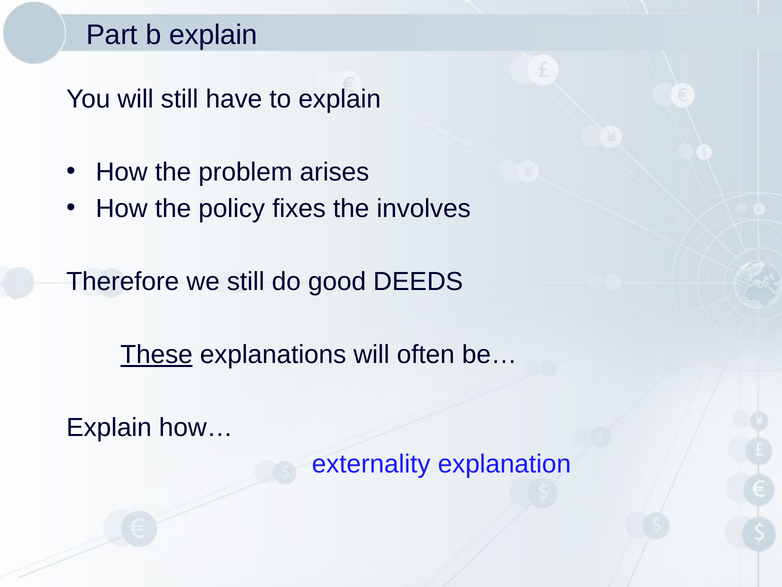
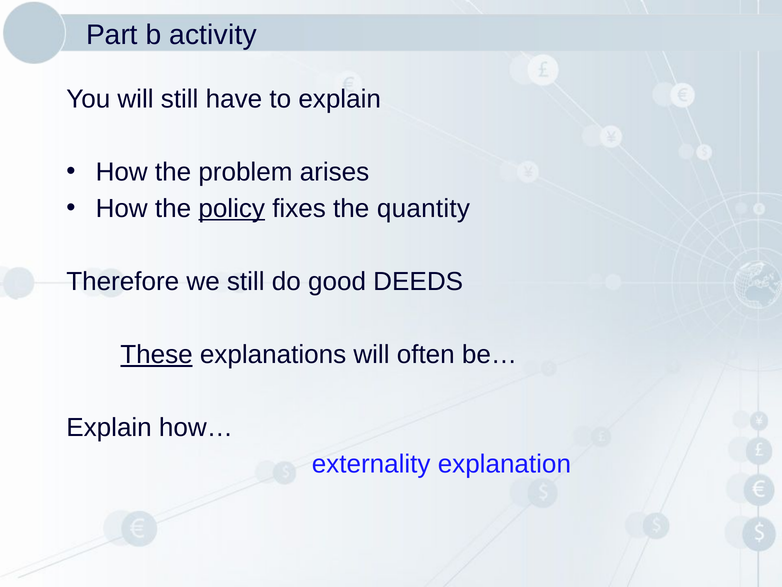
b explain: explain -> activity (213, 35)
policy underline: none -> present (232, 209)
involves: involves -> quantity (423, 209)
